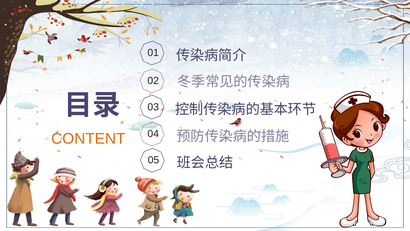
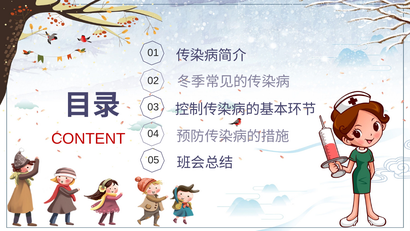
CONTENT colour: orange -> red (88, 139)
